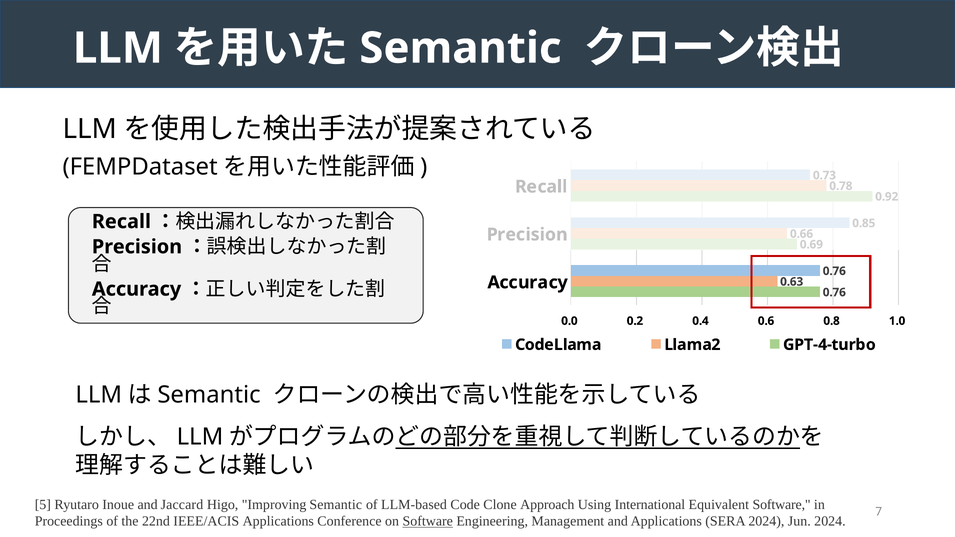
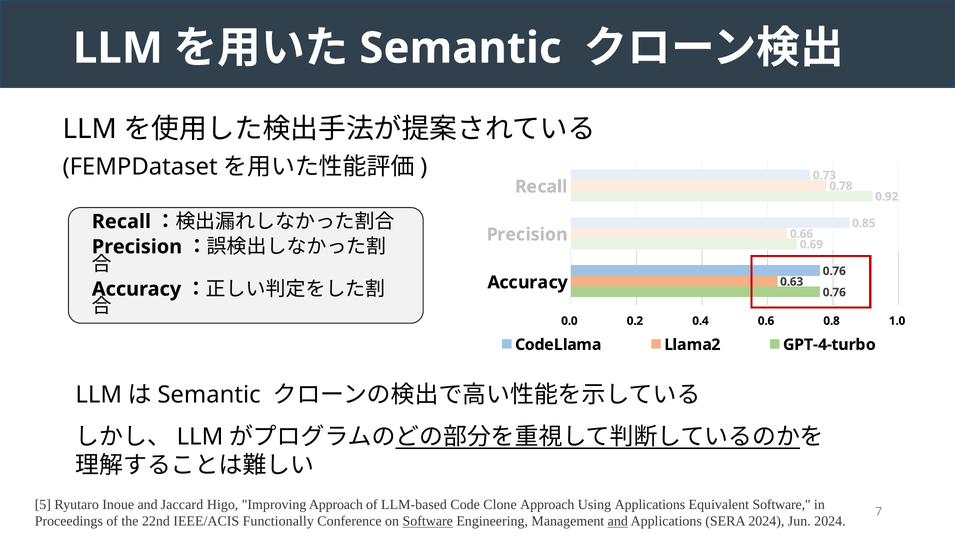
Improving Semantic: Semantic -> Approach (336, 505)
Using International: International -> Applications (650, 505)
IEEE/ACIS Applications: Applications -> Functionally (278, 521)
and underline: none -> present (618, 521)
